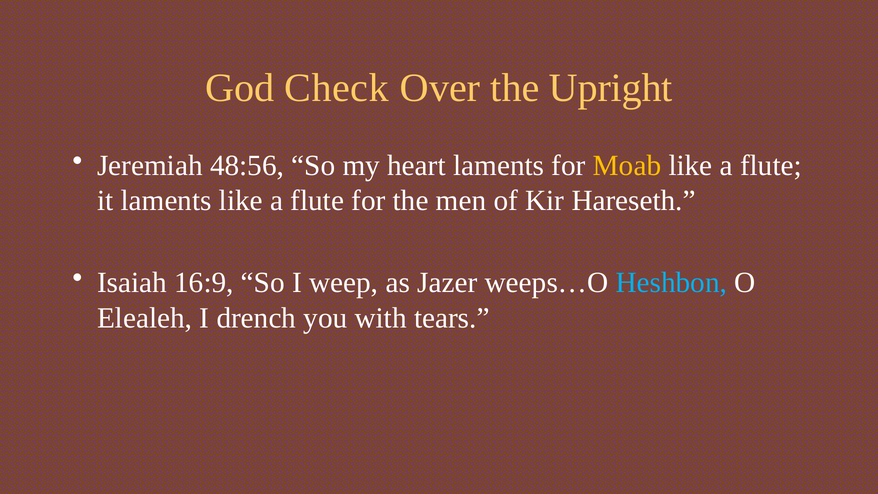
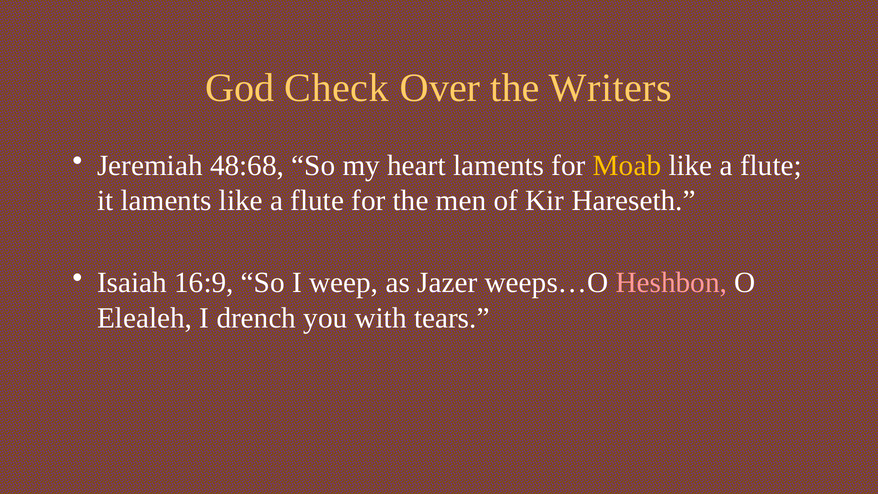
Upright: Upright -> Writers (610, 88)
48:56: 48:56 -> 48:68 (247, 166)
Heshbon colour: light blue -> pink (671, 283)
